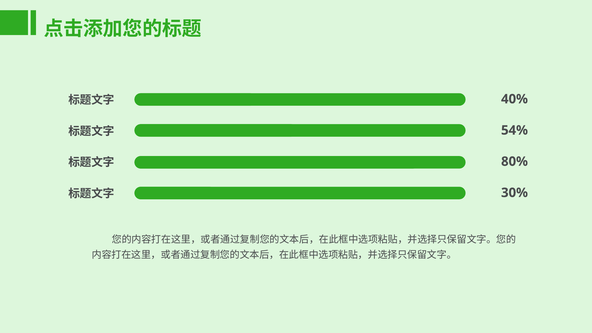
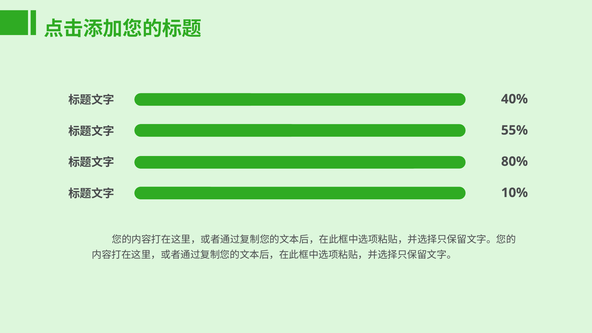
54%: 54% -> 55% (515, 130)
30%: 30% -> 10% (515, 193)
